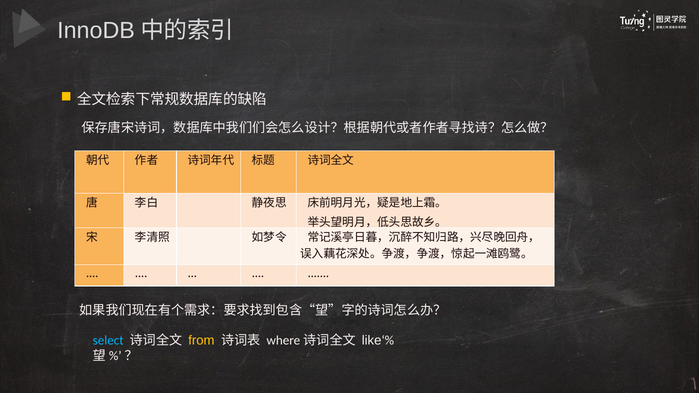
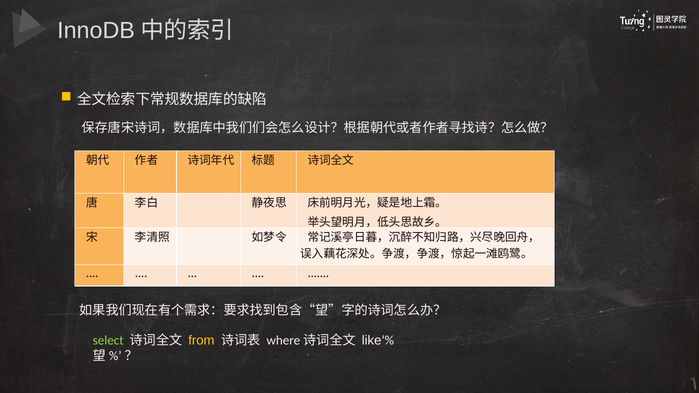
select colour: light blue -> light green (108, 340)
